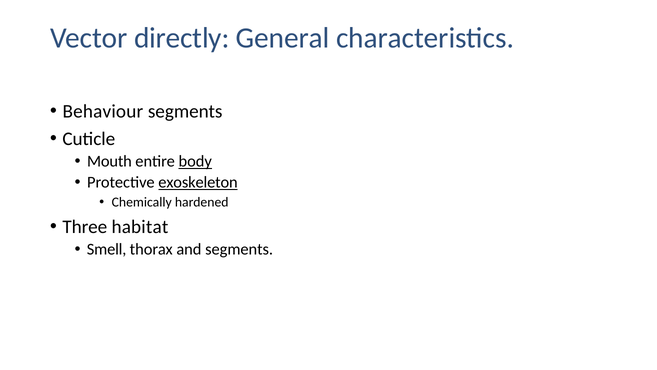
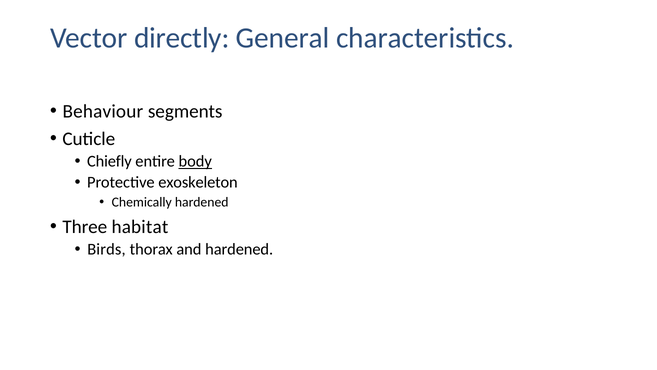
Mouth: Mouth -> Chiefly (109, 161)
exoskeleton underline: present -> none (198, 182)
Smell: Smell -> Birds (106, 249)
and segments: segments -> hardened (239, 249)
